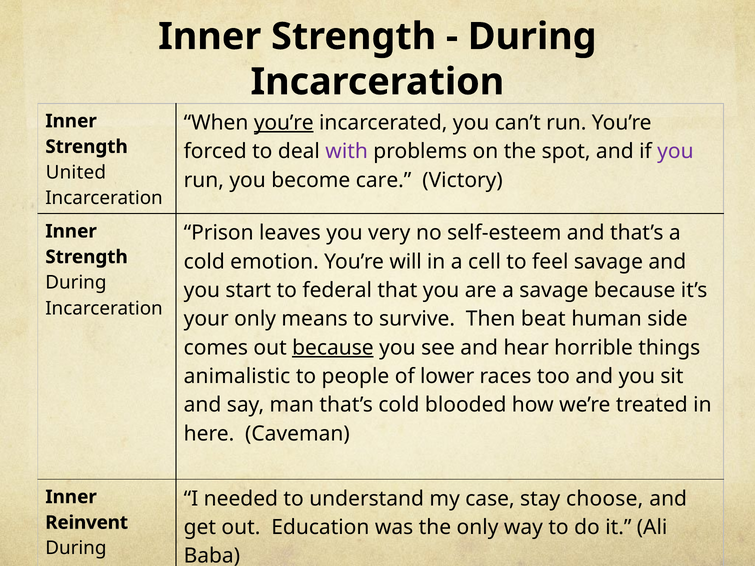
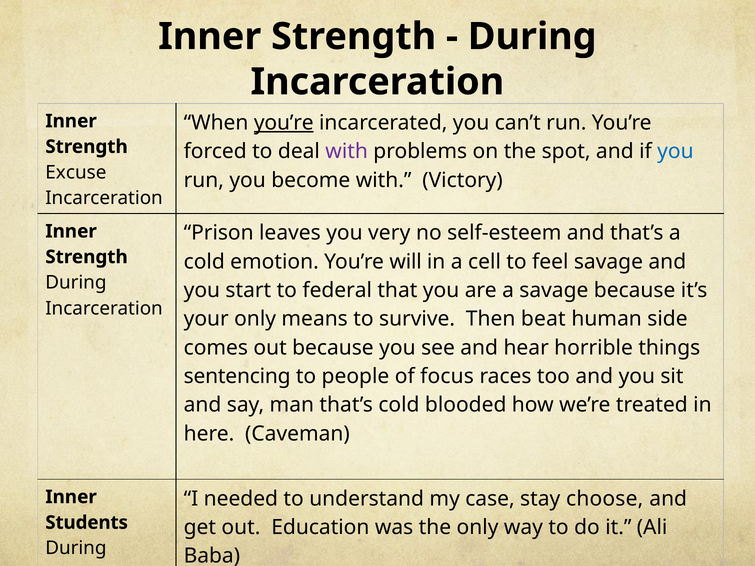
you colour: purple -> blue (675, 151)
United: United -> Excuse (76, 172)
become care: care -> with (384, 180)
because underline: present -> none (333, 348)
animalistic: animalistic -> sentencing (237, 377)
lower: lower -> focus (447, 377)
Reinvent: Reinvent -> Students (87, 523)
